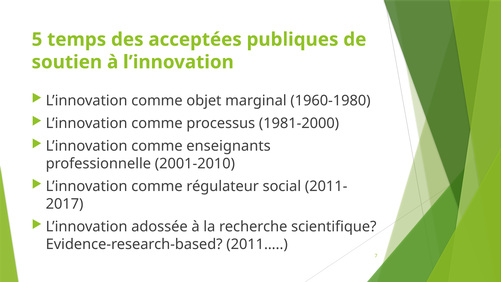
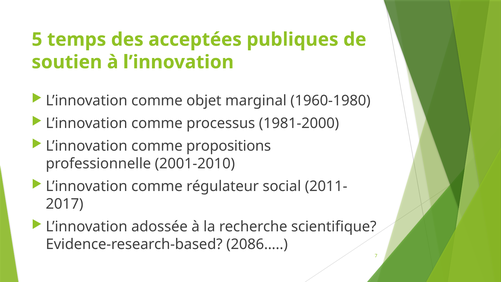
enseignants: enseignants -> propositions (229, 146)
2011…: 2011… -> 2086… (257, 244)
